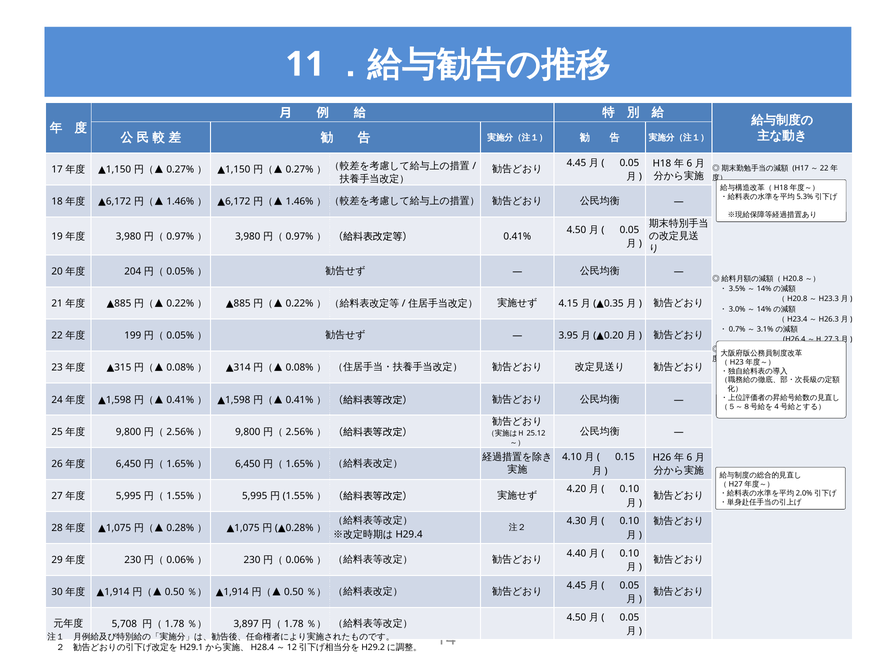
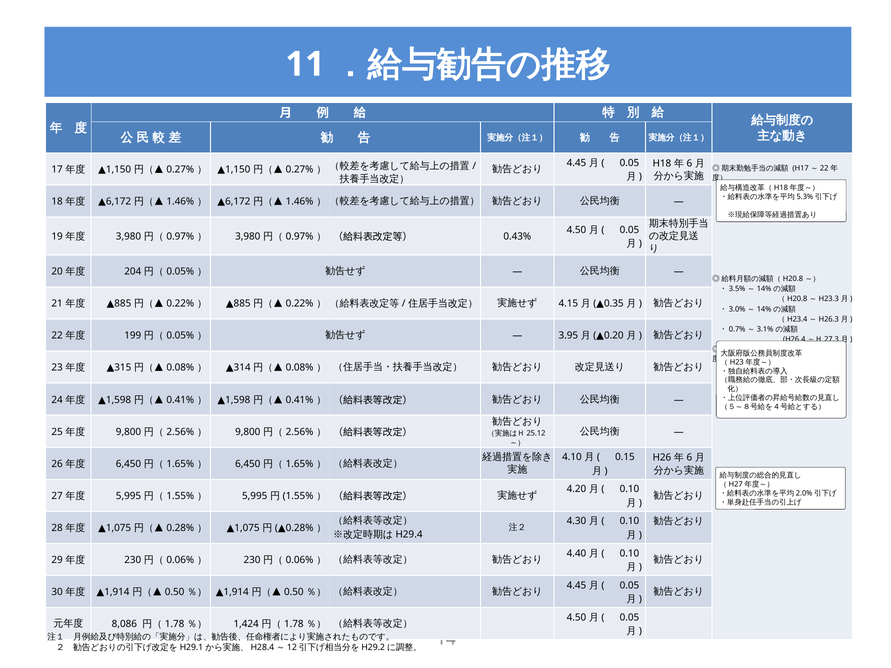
0.41%: 0.41% -> 0.43% (517, 237)
5,708: 5,708 -> 8,086 (124, 624)
3,897: 3,897 -> 1,424 (246, 624)
